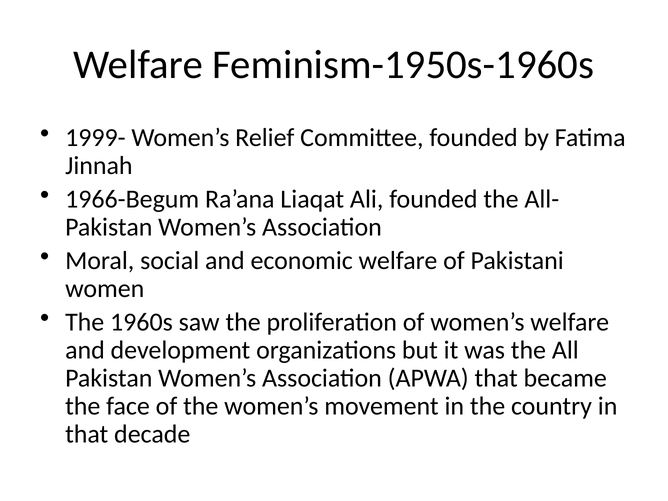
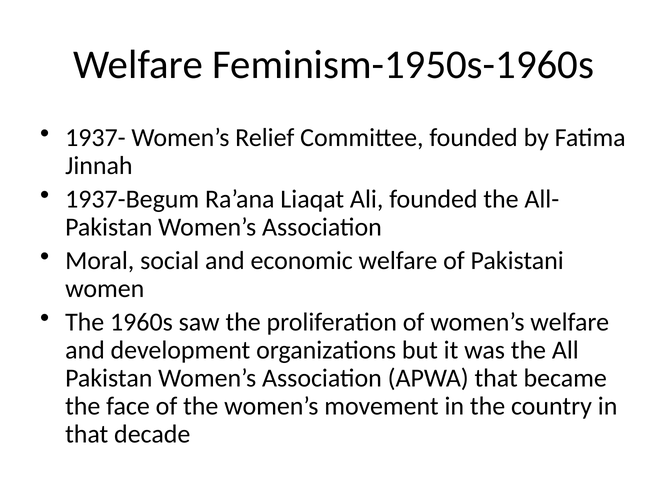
1999-: 1999- -> 1937- (95, 138)
1966-Begum: 1966-Begum -> 1937-Begum (132, 199)
